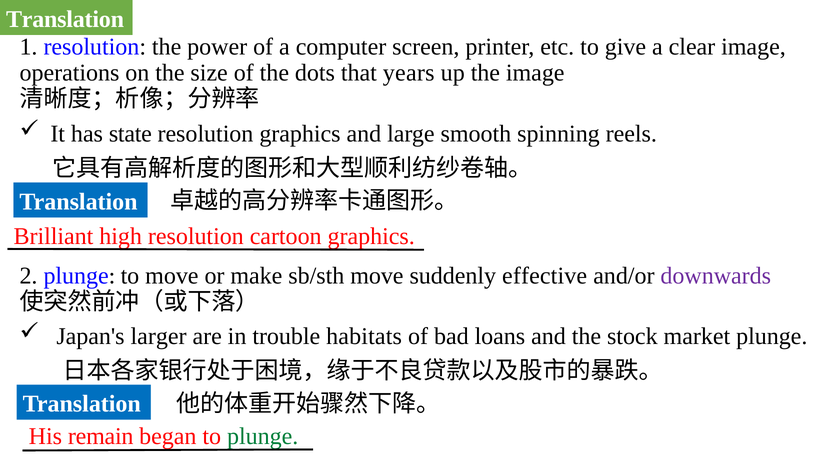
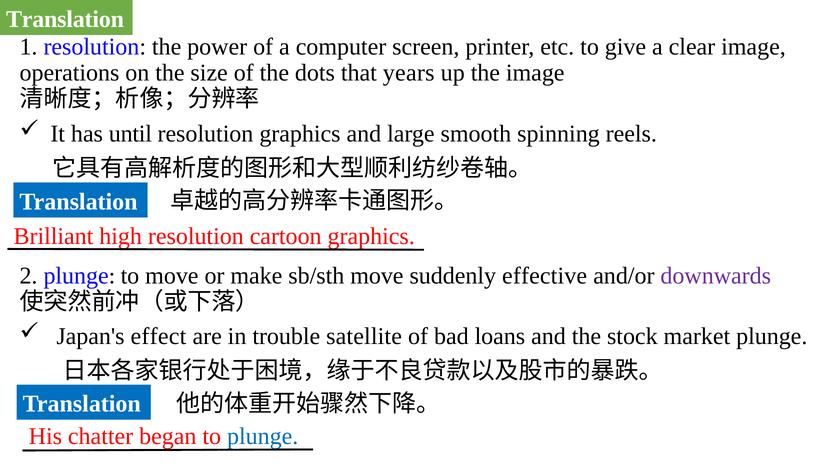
state: state -> until (130, 133)
larger: larger -> effect (158, 336)
habitats: habitats -> satellite (364, 336)
remain: remain -> chatter (101, 436)
plunge colour: green -> blue (263, 436)
